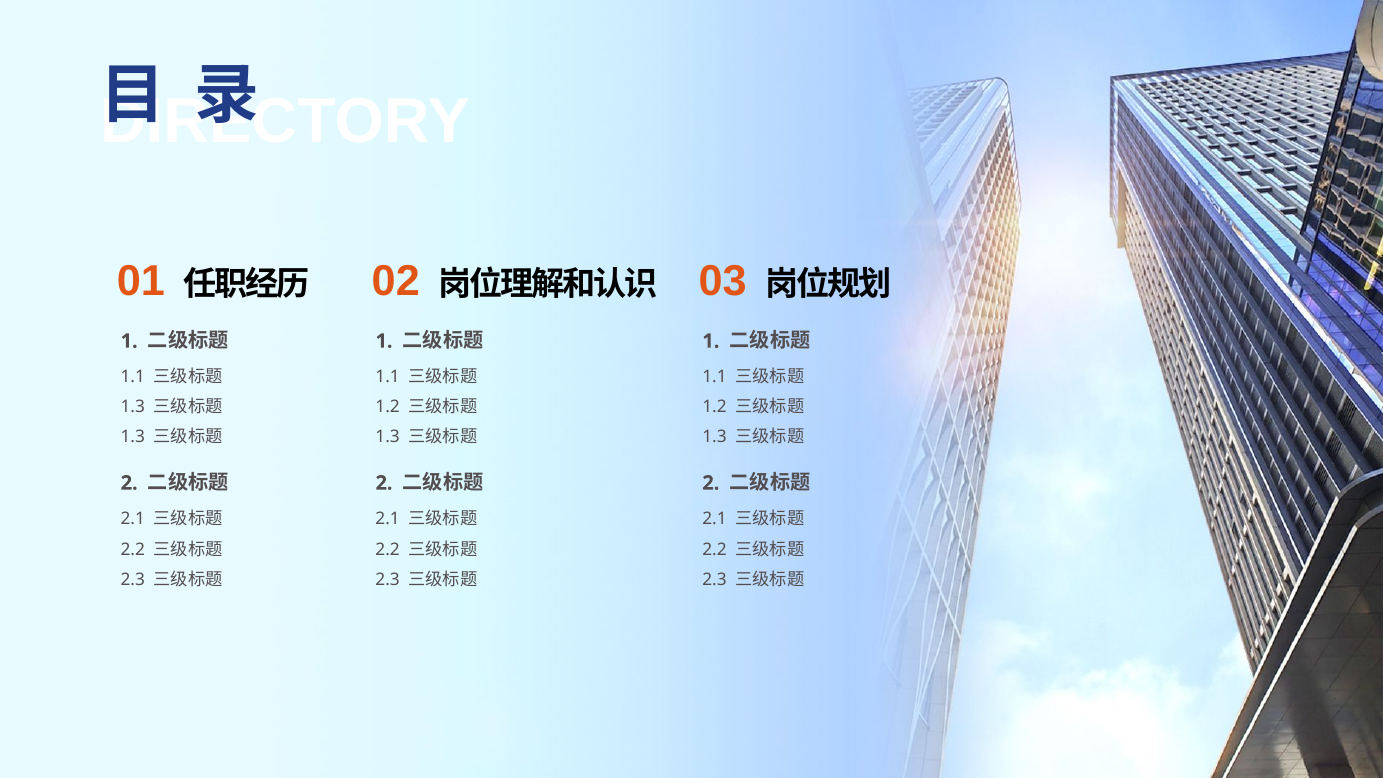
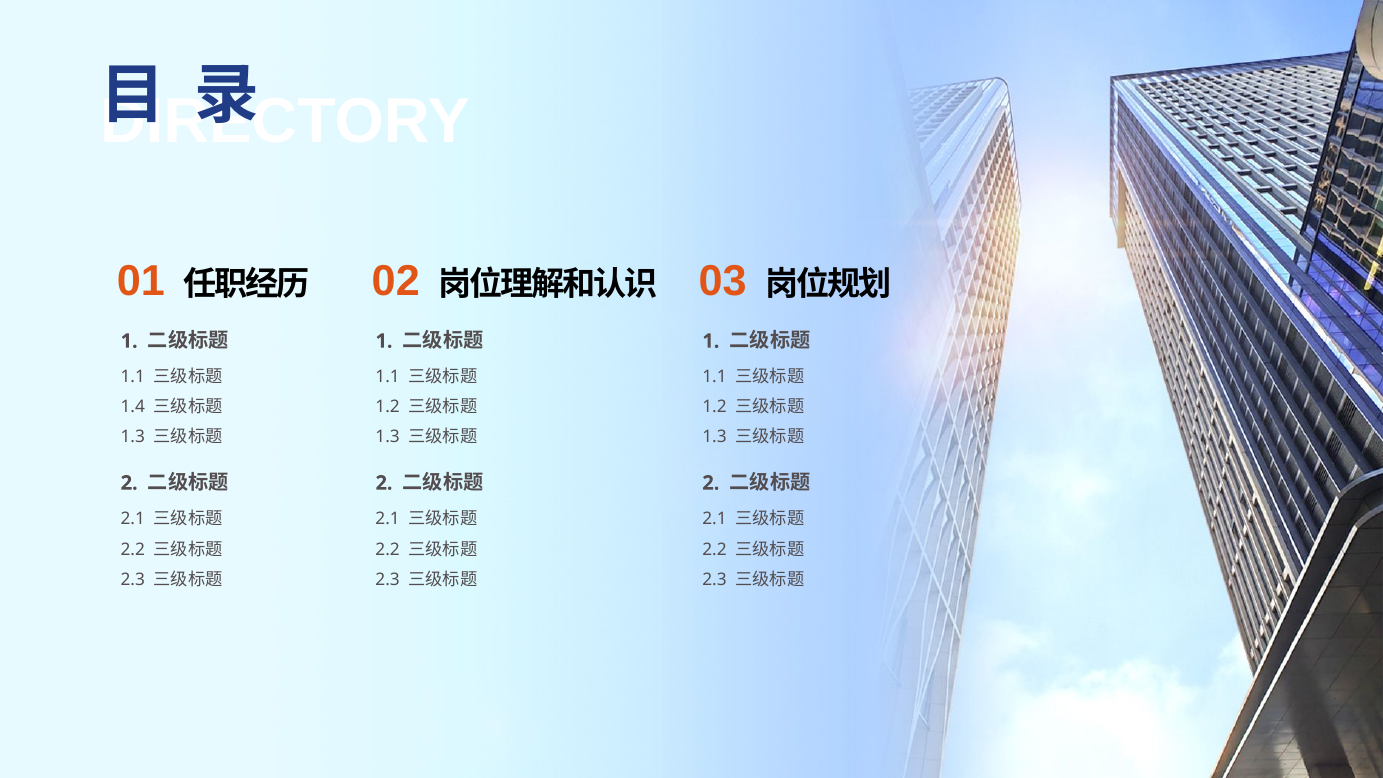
1.3: 1.3 -> 1.4 (133, 407)
